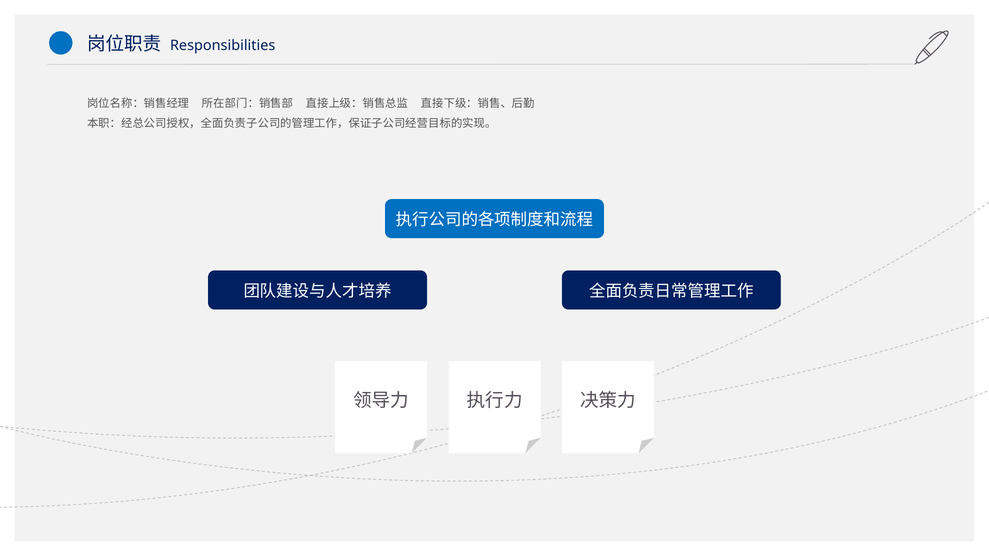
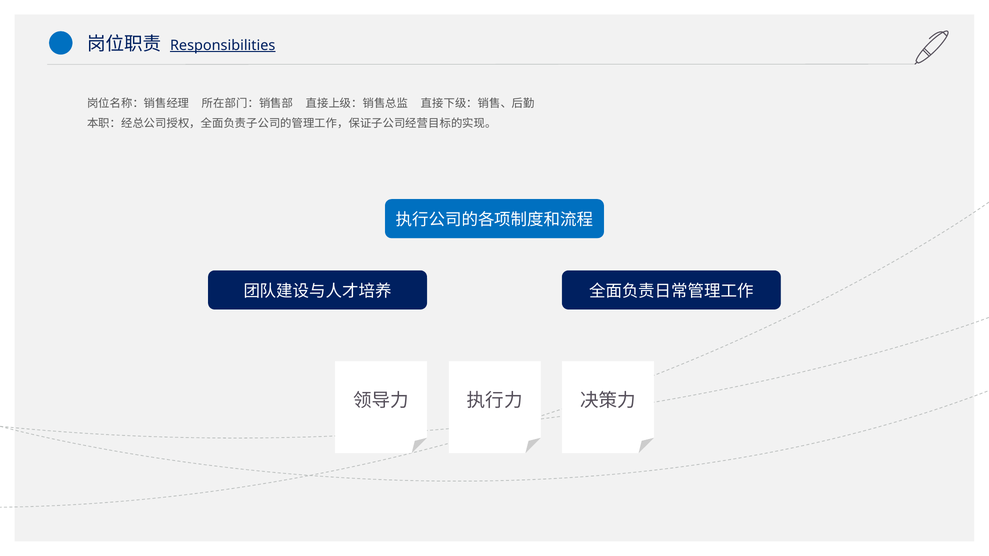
Responsibilities underline: none -> present (223, 45)
